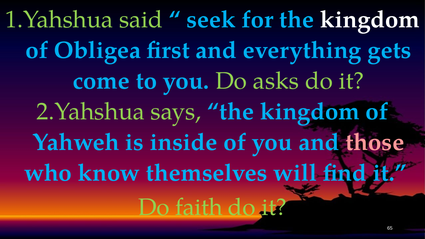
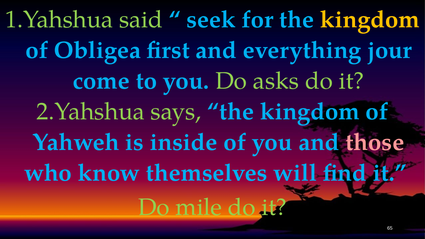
kingdom colour: white -> yellow (370, 20)
gets: gets -> jour (390, 50)
faith: faith -> mile (199, 207)
